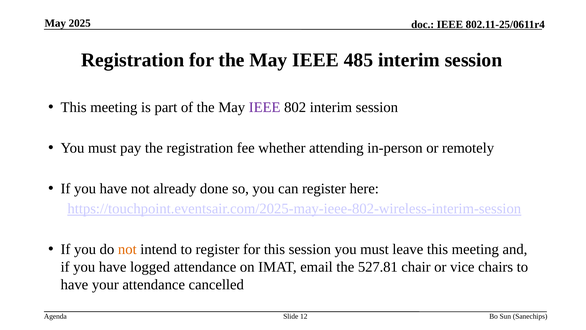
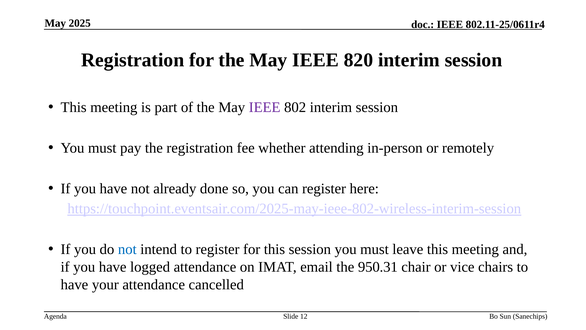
485: 485 -> 820 (358, 60)
not colour: orange -> blue (127, 249)
527.81: 527.81 -> 950.31 (378, 267)
